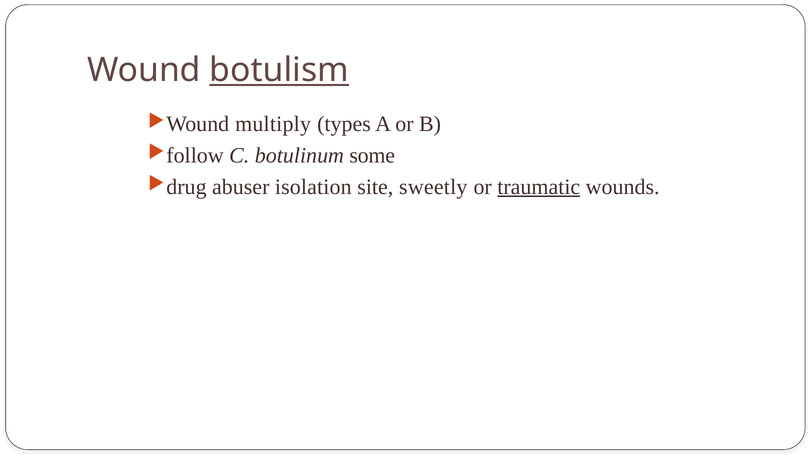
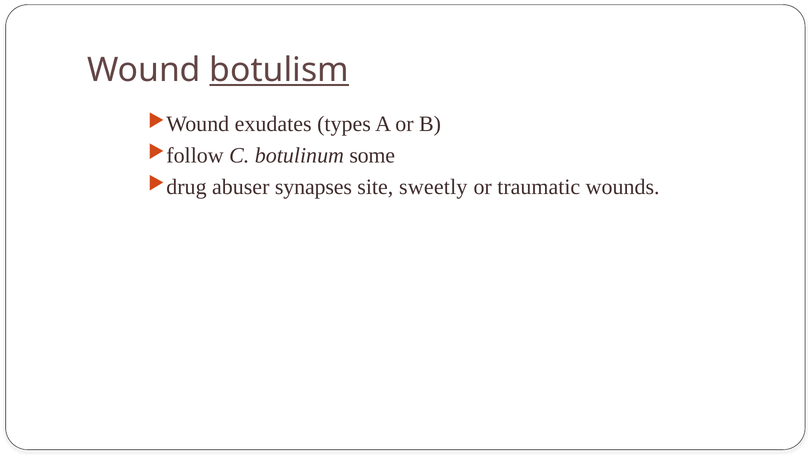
multiply: multiply -> exudates (273, 124)
isolation: isolation -> synapses (313, 187)
traumatic underline: present -> none (539, 187)
